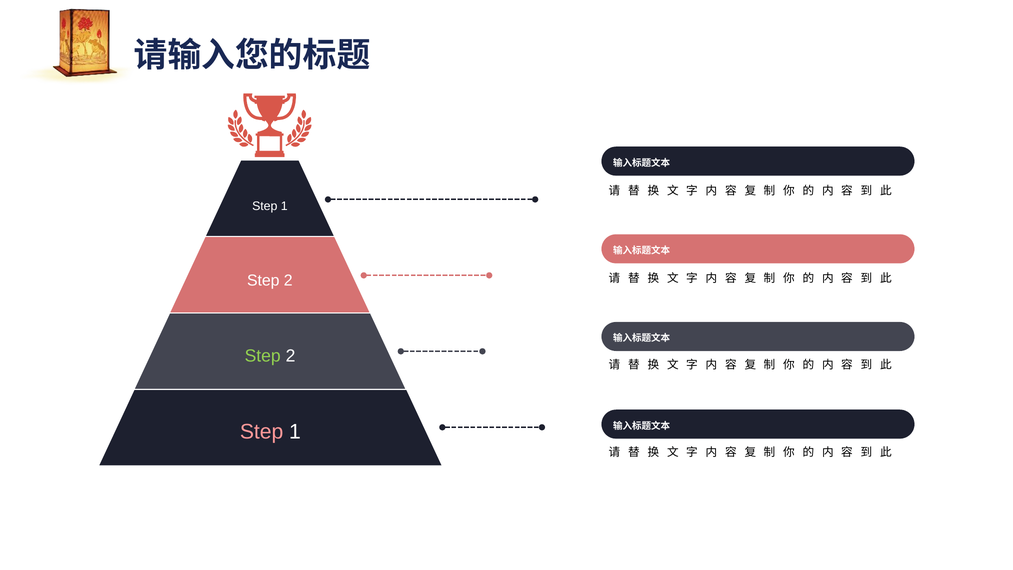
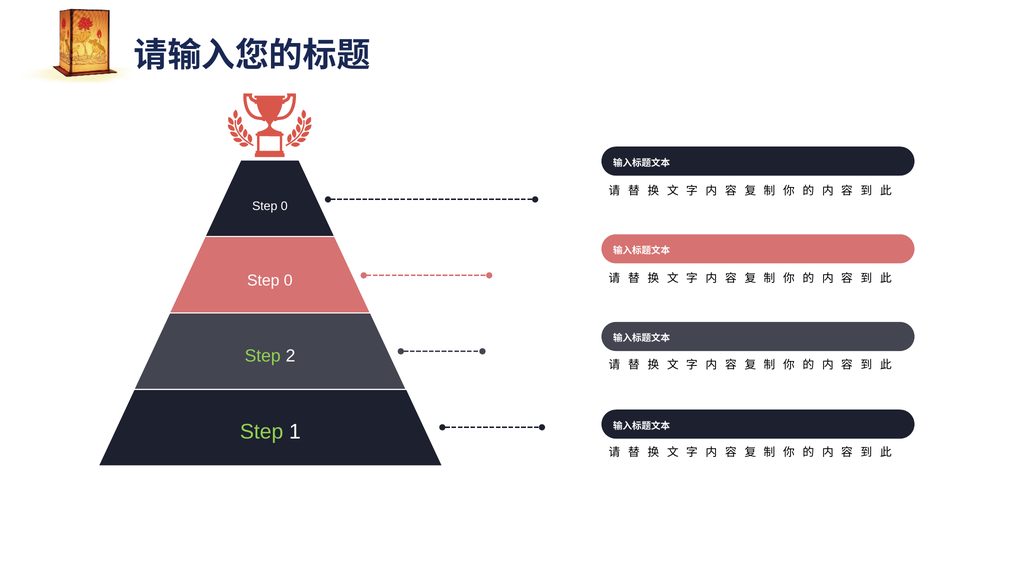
1: 1 -> 0 (284, 206)
2: 2 -> 0 (288, 280)
Step colour: pink -> light green (262, 432)
